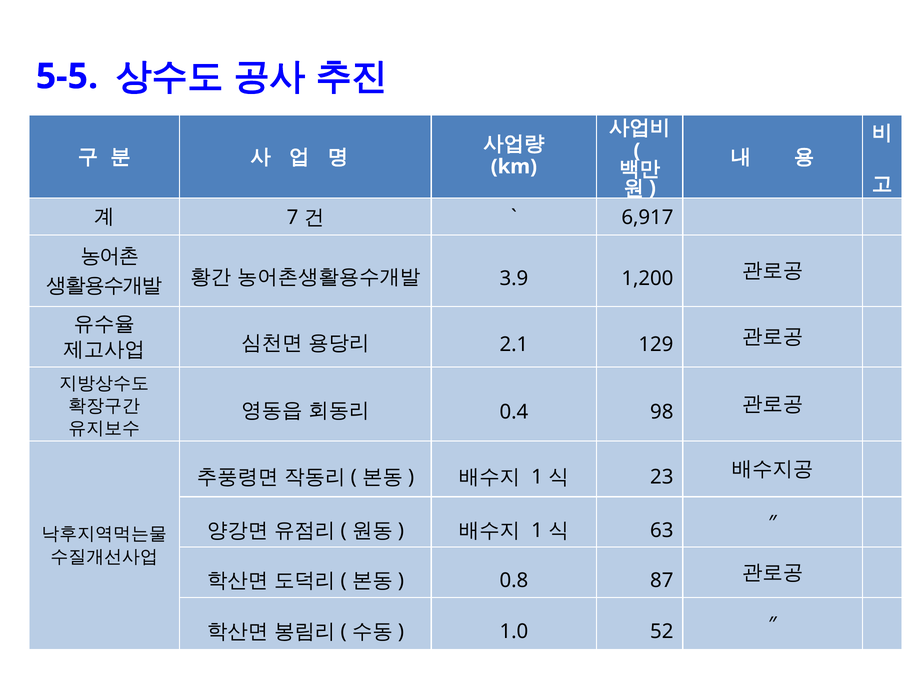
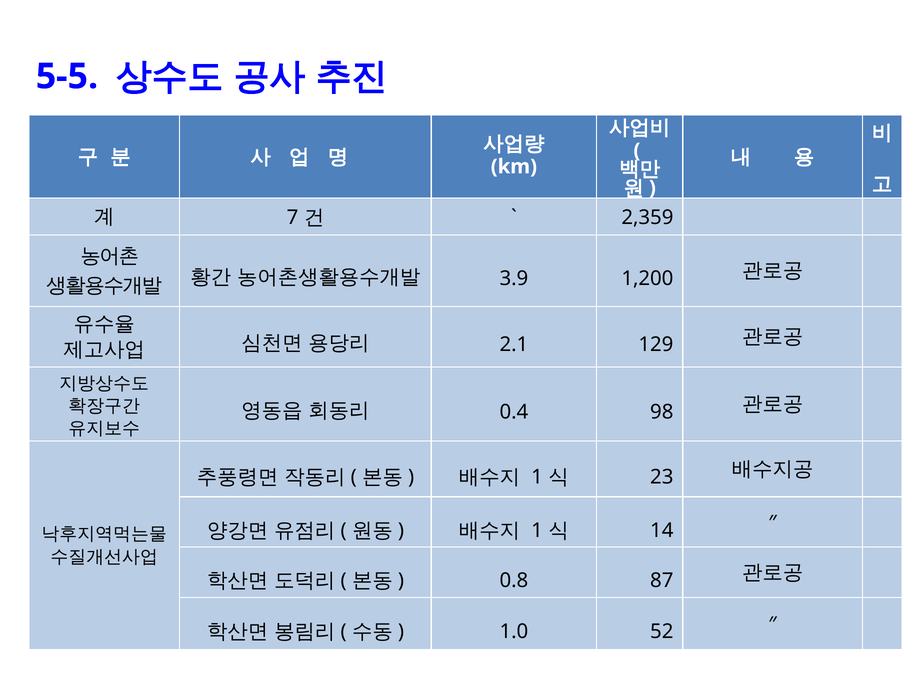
6,917: 6,917 -> 2,359 (647, 218)
63: 63 -> 14 (662, 530)
